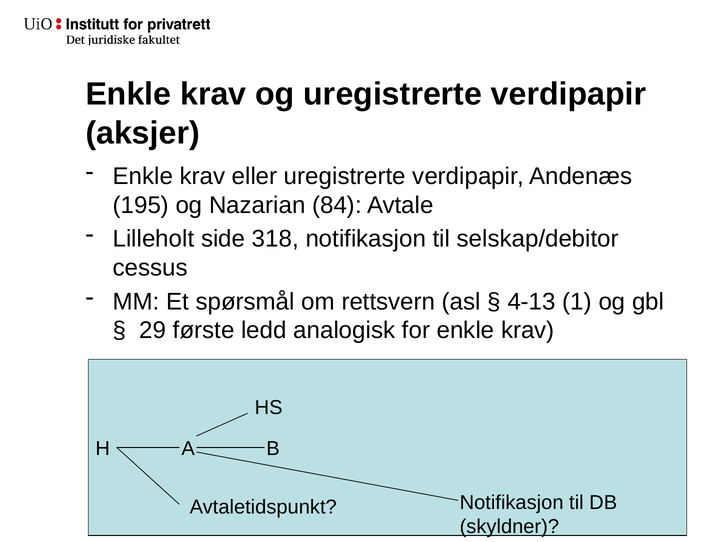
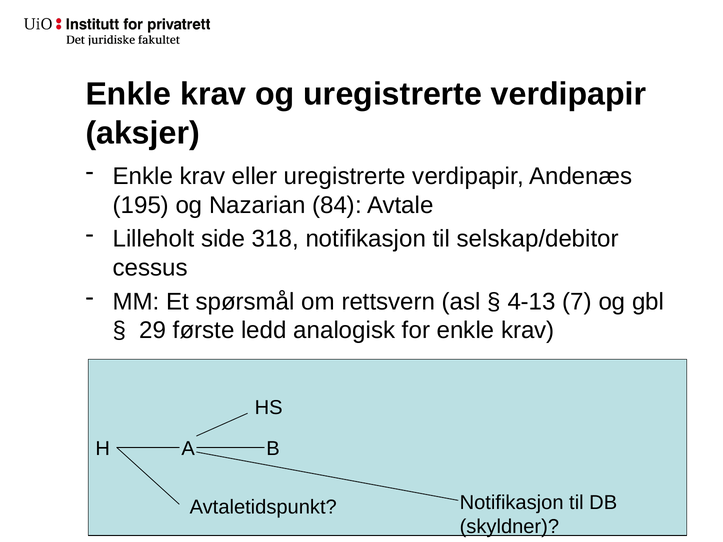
1: 1 -> 7 (577, 302)
